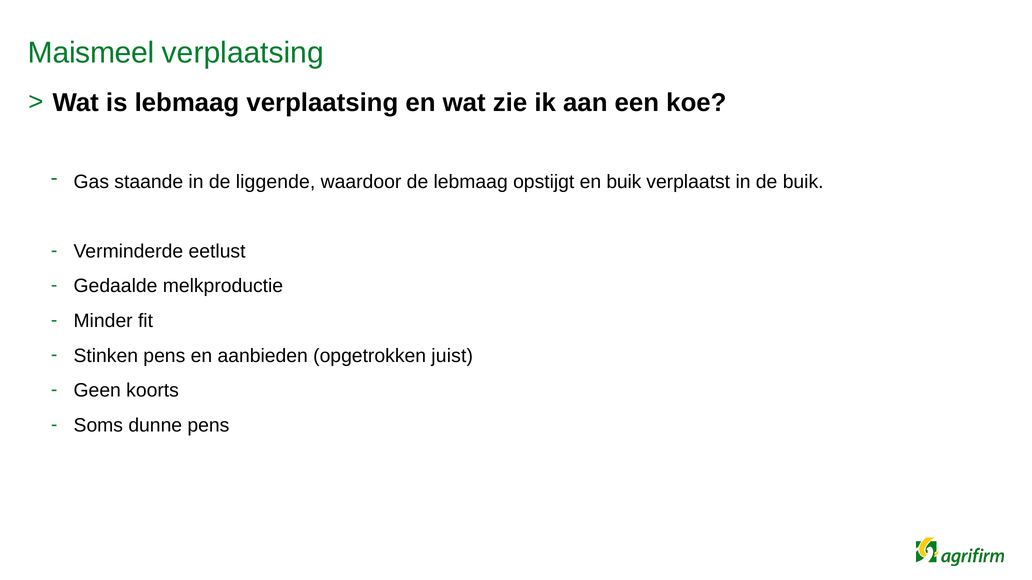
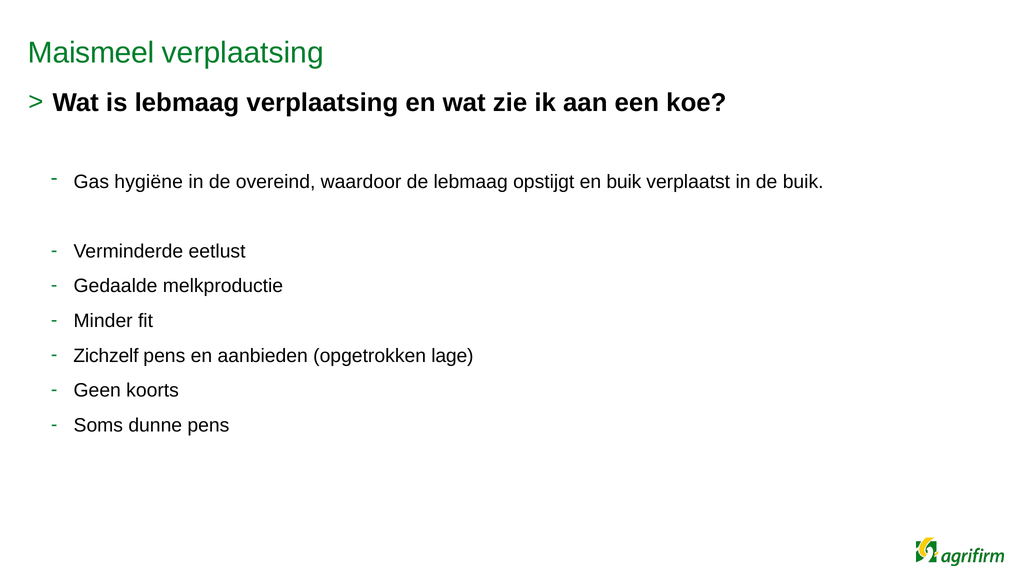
staande: staande -> hygiëne (149, 182)
liggende: liggende -> overeind (276, 182)
Stinken: Stinken -> Zichzelf (106, 356)
juist: juist -> lage (452, 356)
